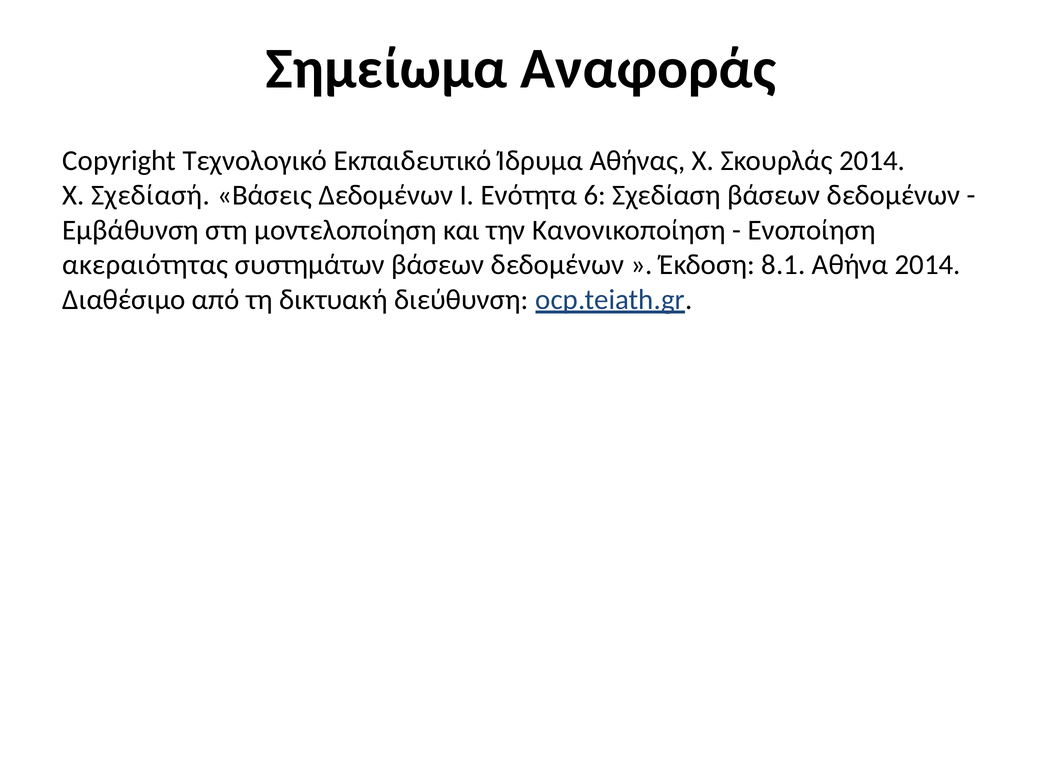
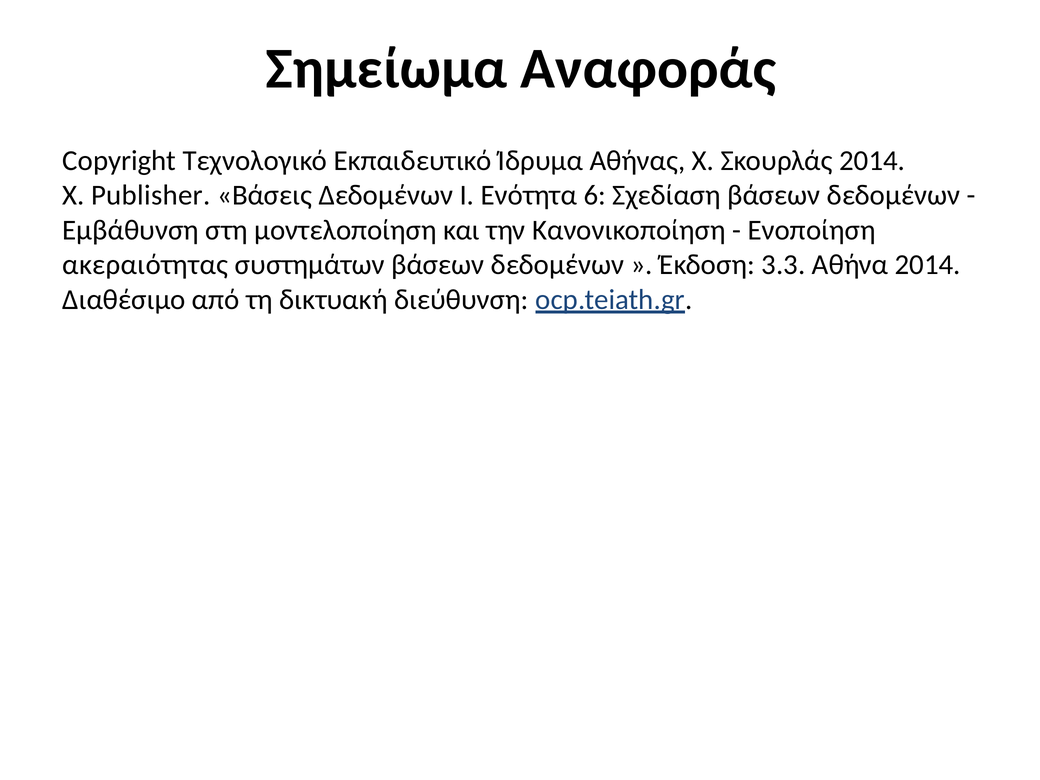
Σχεδίασή: Σχεδίασή -> Publisher (151, 195)
8.1: 8.1 -> 3.3 (783, 265)
